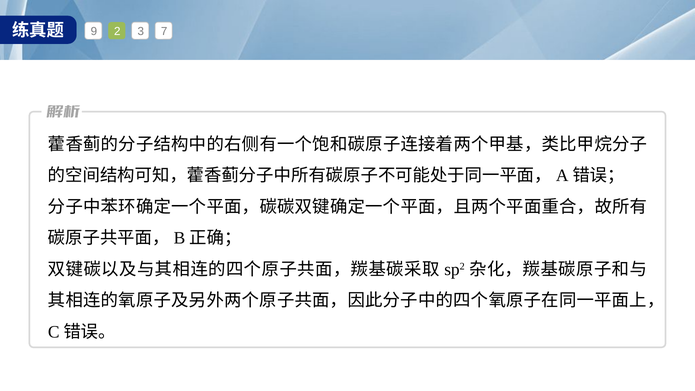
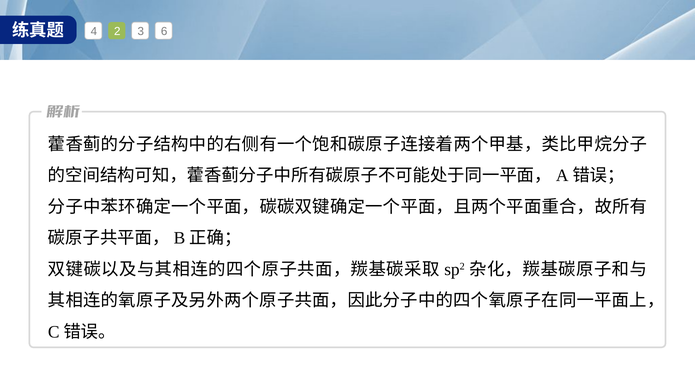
9: 9 -> 4 (94, 31)
7: 7 -> 6 (164, 31)
